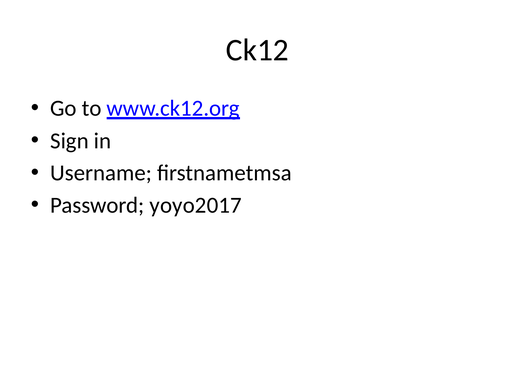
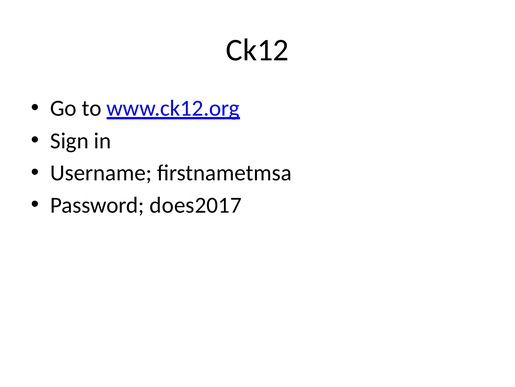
yoyo2017: yoyo2017 -> does2017 (196, 205)
